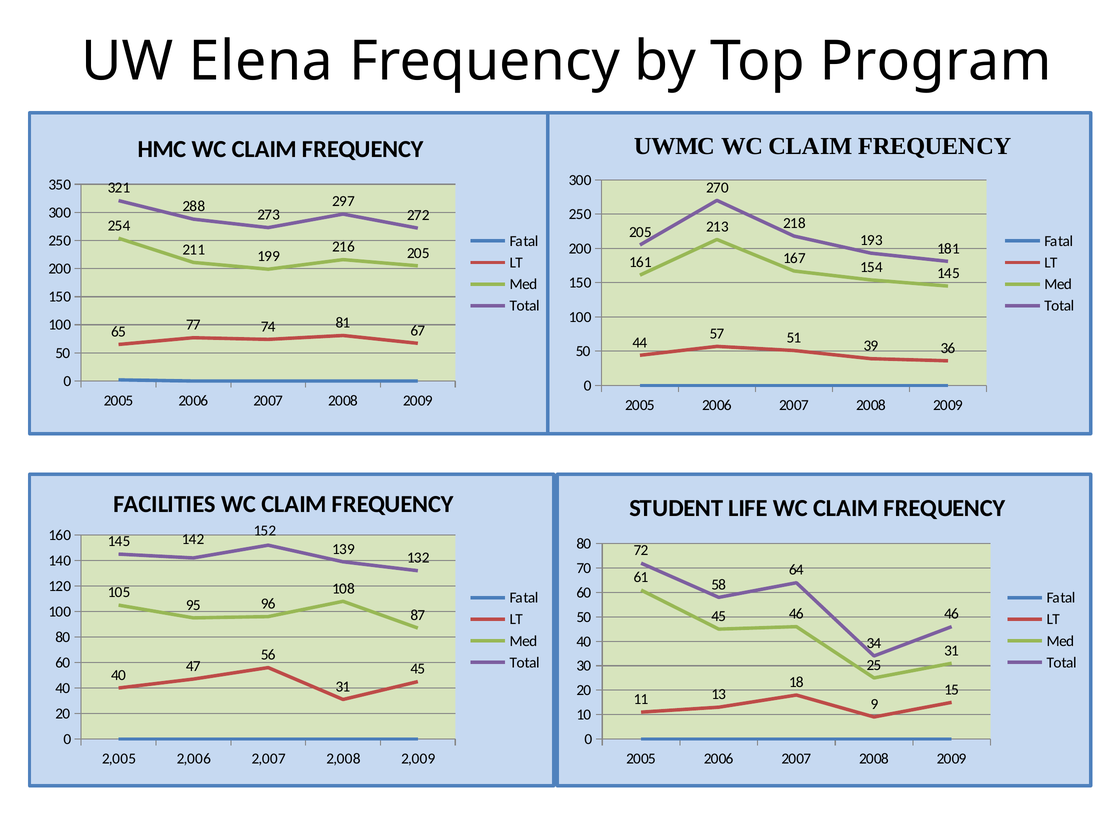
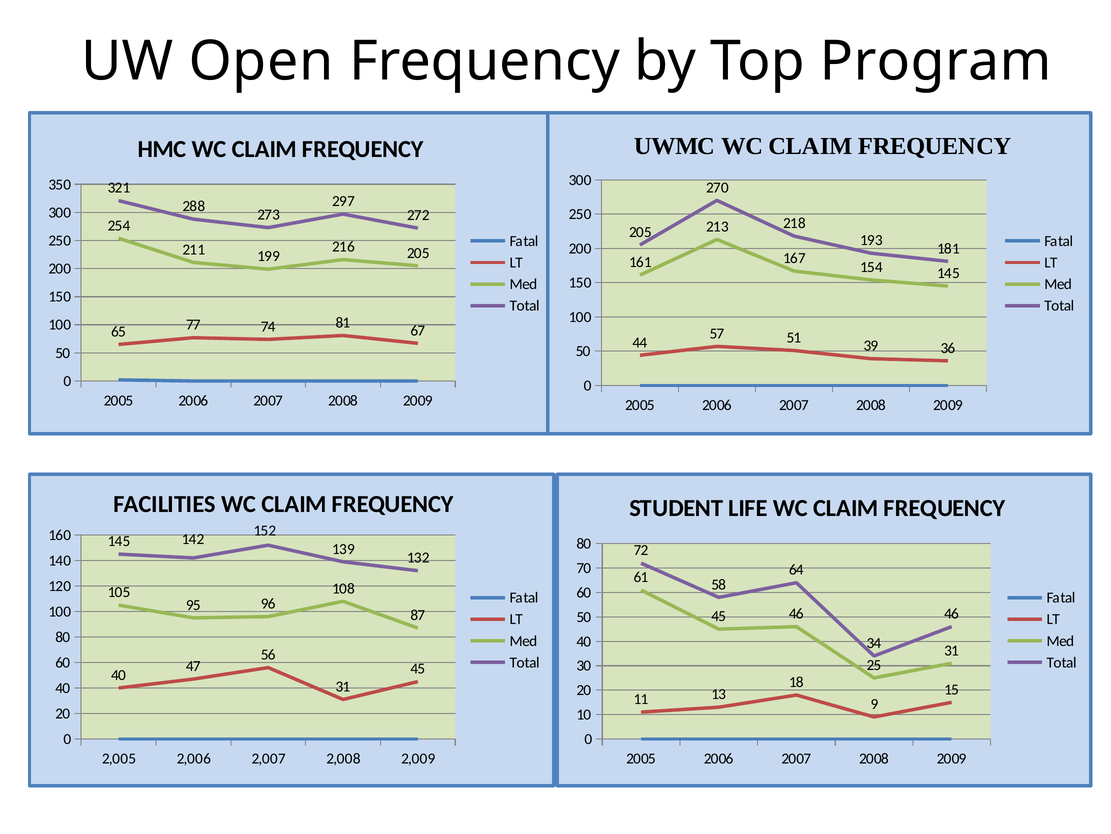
Elena: Elena -> Open (261, 61)
